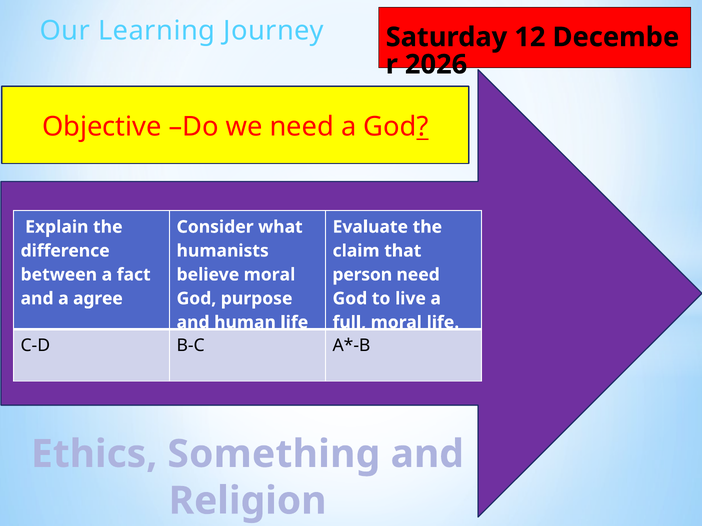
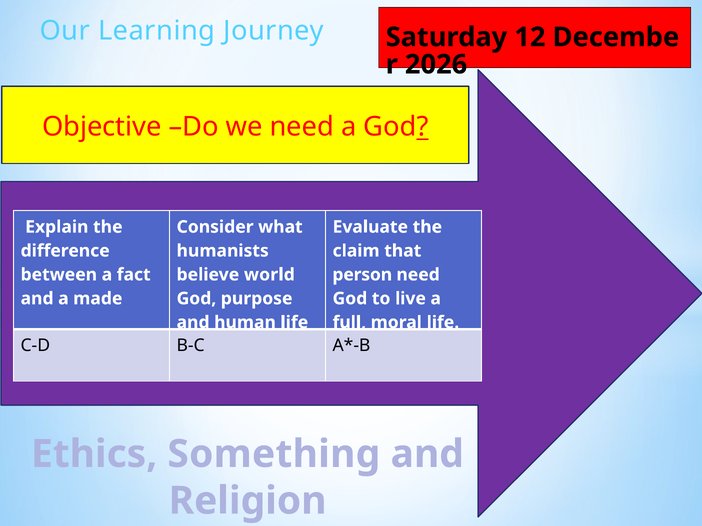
believe moral: moral -> world (269, 275)
agree: agree -> made (98, 299)
